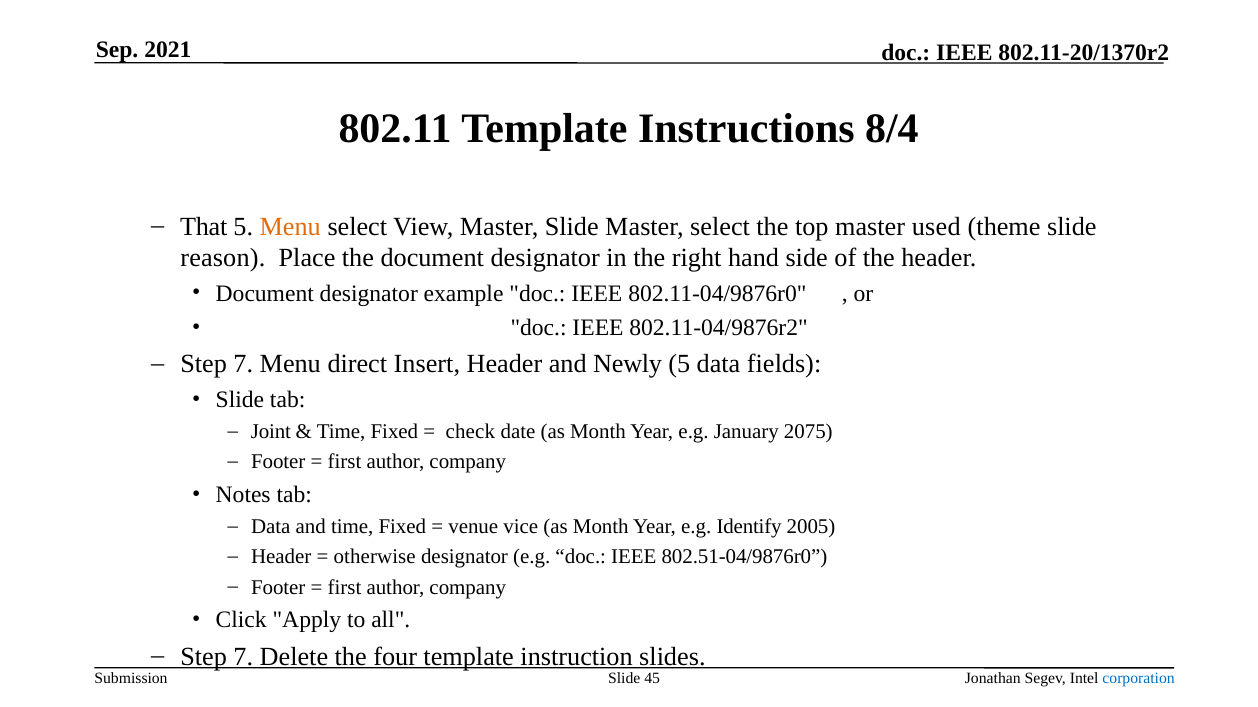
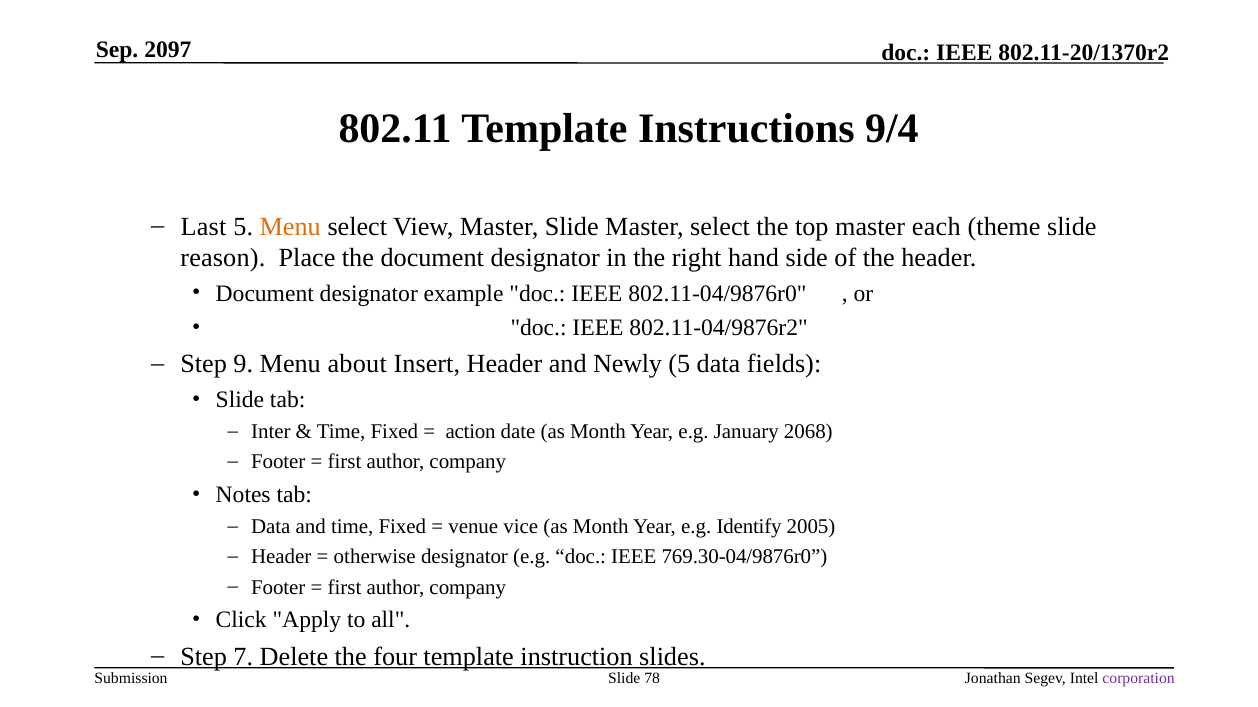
2021: 2021 -> 2097 (168, 50)
8/4: 8/4 -> 9/4 (892, 129)
That: That -> Last (203, 227)
used: used -> each (936, 227)
7: 7 -> 9 (243, 365)
direct: direct -> about (357, 365)
Joint: Joint -> Inter (271, 432)
check: check -> action (471, 432)
2075: 2075 -> 2068 (808, 432)
802.51-04/9876r0: 802.51-04/9876r0 -> 769.30-04/9876r0 (744, 557)
45: 45 -> 78 (652, 679)
corporation colour: blue -> purple (1139, 679)
